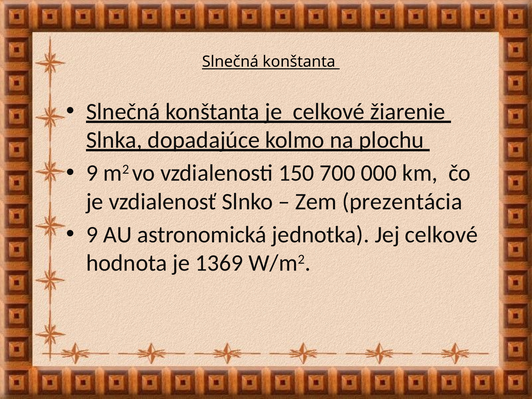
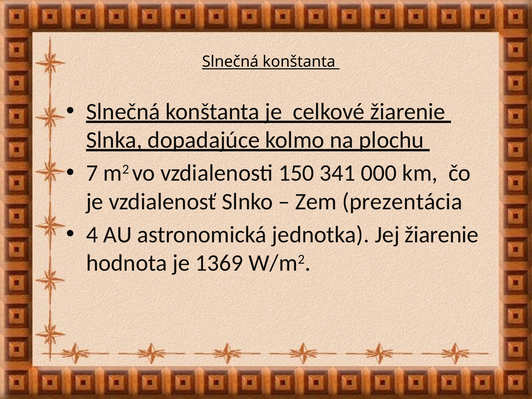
9: 9 -> 7 (92, 173)
700: 700 -> 341 (338, 173)
9: 9 -> 4 (92, 235)
Jej celkové: celkové -> žiarenie (442, 235)
